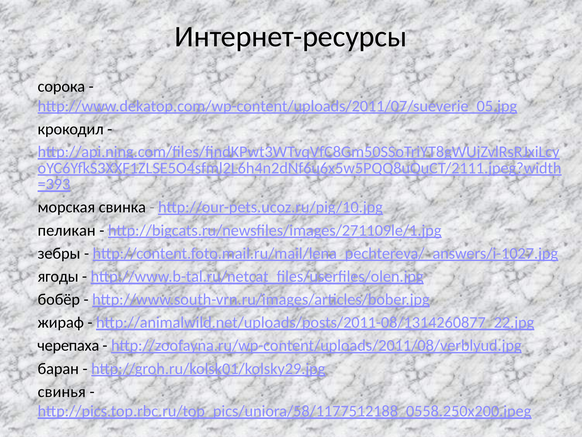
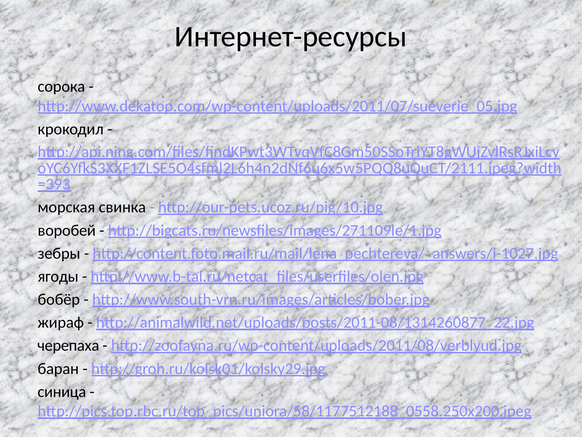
пеликан: пеликан -> воробей (67, 230)
свинья: свинья -> синица (62, 391)
